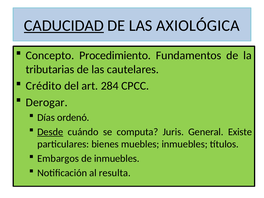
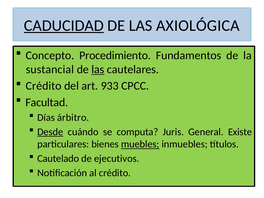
tributarias: tributarias -> sustancial (50, 69)
las underline: none -> present (98, 69)
284: 284 -> 933 (110, 86)
Derogar: Derogar -> Facultad (47, 102)
ordenó: ordenó -> árbitro (73, 117)
muebles underline: none -> present (140, 144)
Embargos: Embargos -> Cautelado (58, 159)
de inmuebles: inmuebles -> ejecutivos (117, 159)
al resulta: resulta -> crédito (115, 173)
